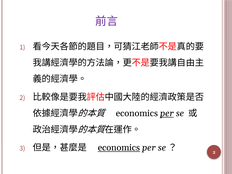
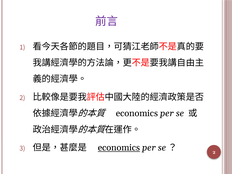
per underline: present -> none (167, 113)
